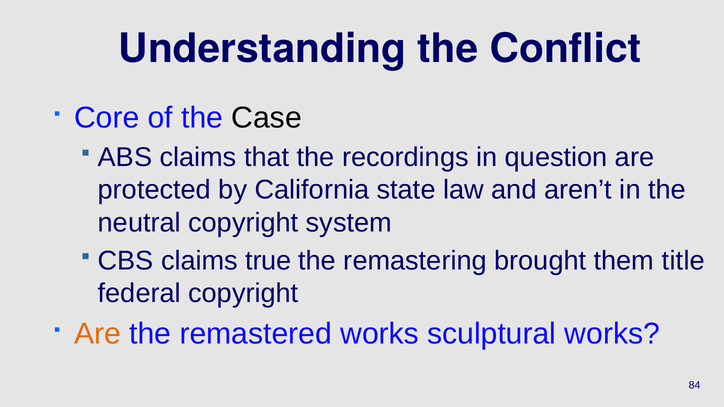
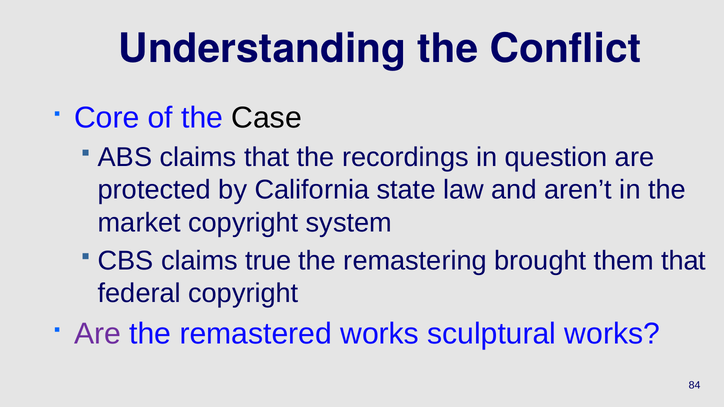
neutral: neutral -> market (139, 223)
them title: title -> that (684, 261)
Are colour: orange -> purple (98, 334)
